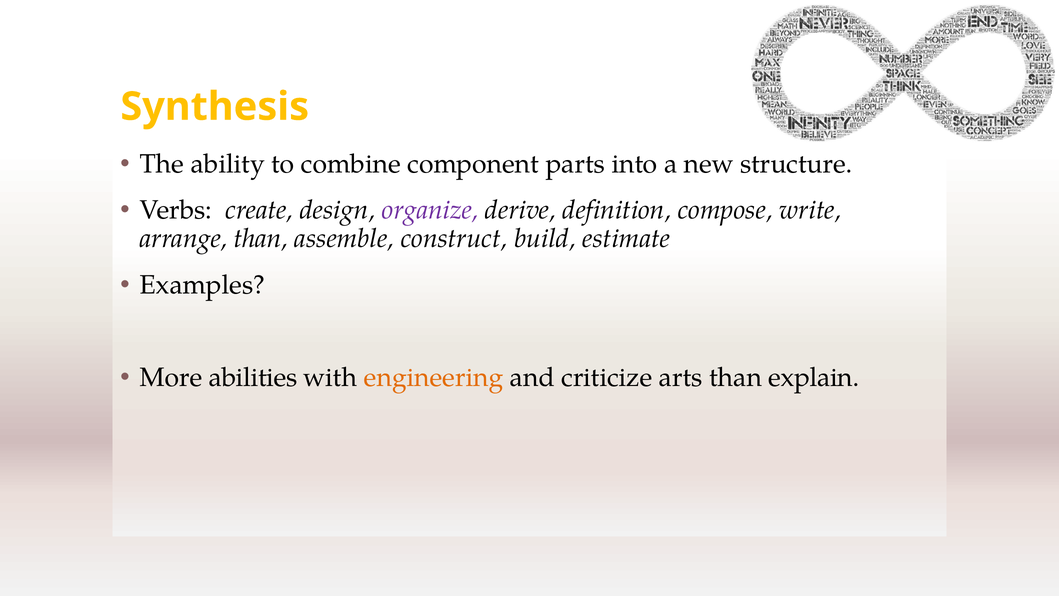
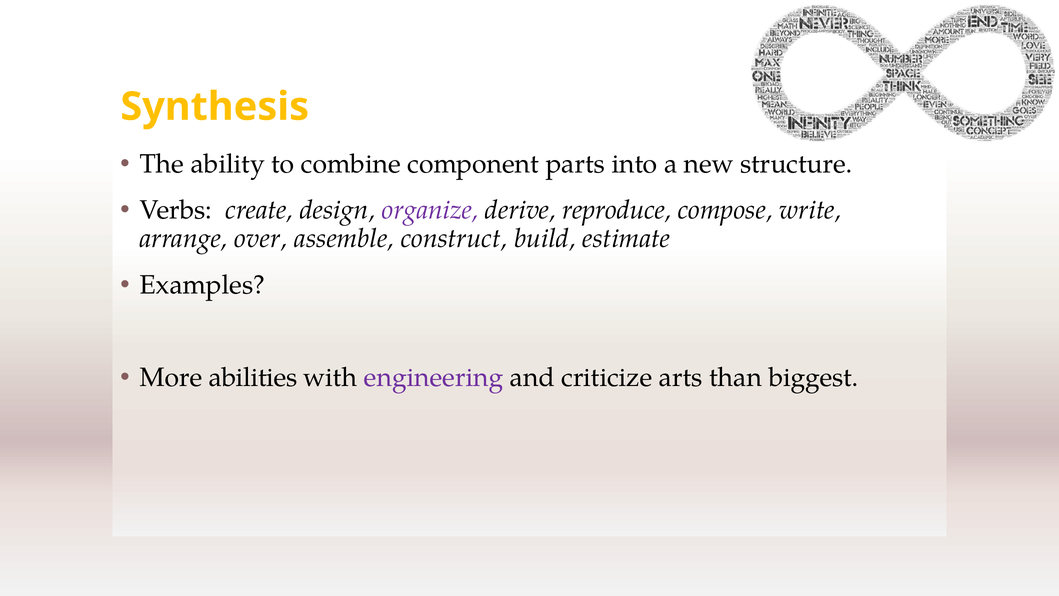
definition: definition -> reproduce (617, 210)
arrange than: than -> over (261, 239)
engineering colour: orange -> purple (434, 377)
explain: explain -> biggest (814, 377)
